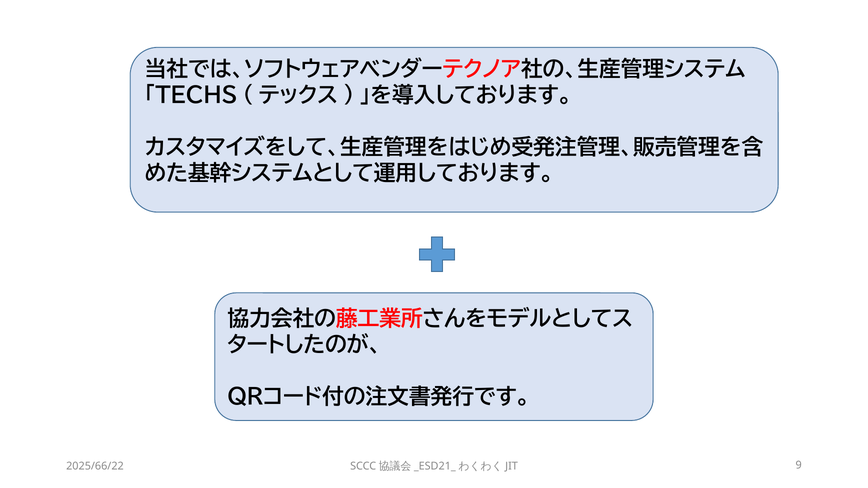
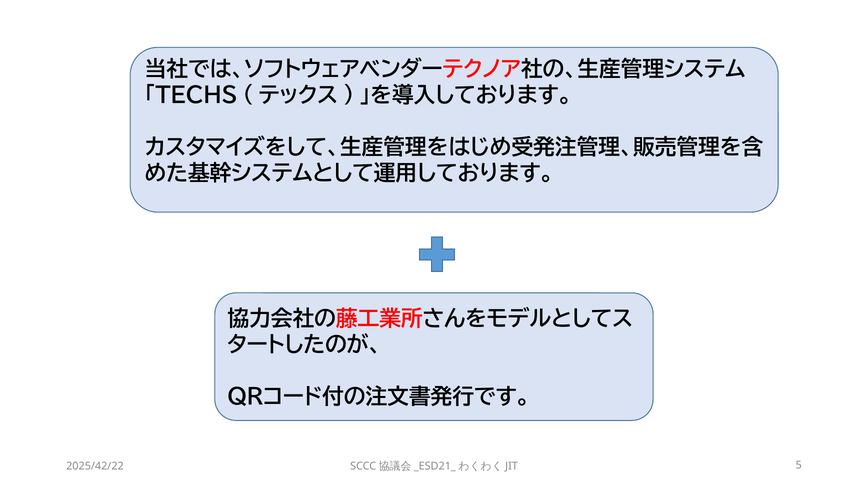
2025/66/22: 2025/66/22 -> 2025/42/22 (95, 466)
9: 9 -> 5 (799, 465)
